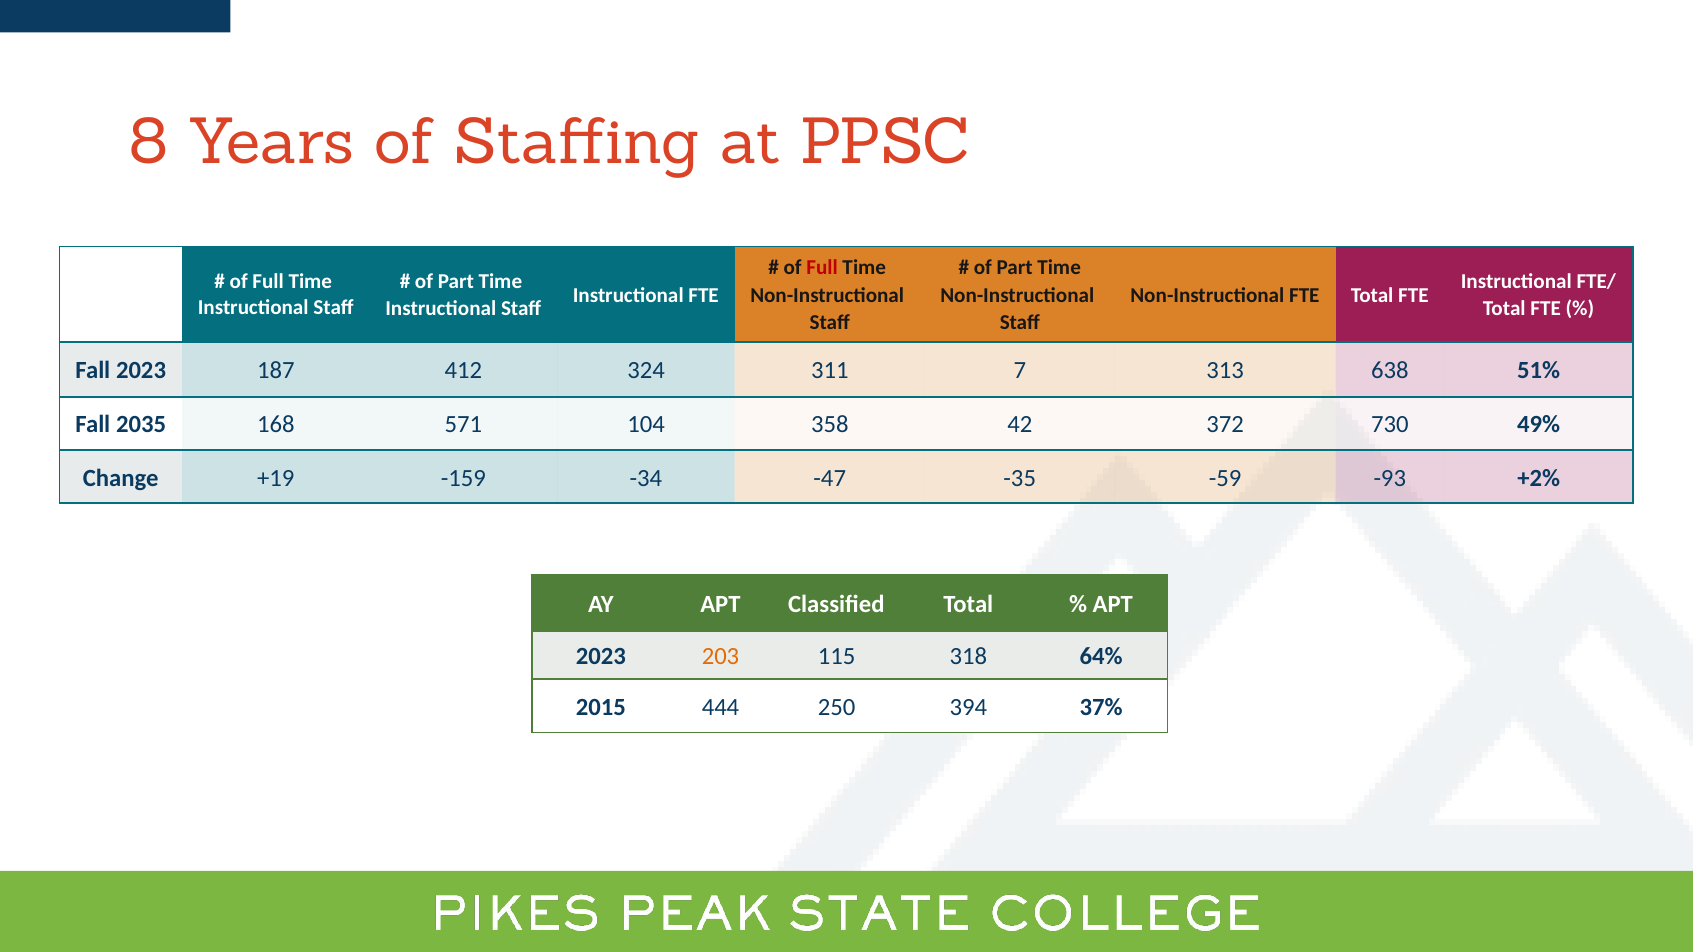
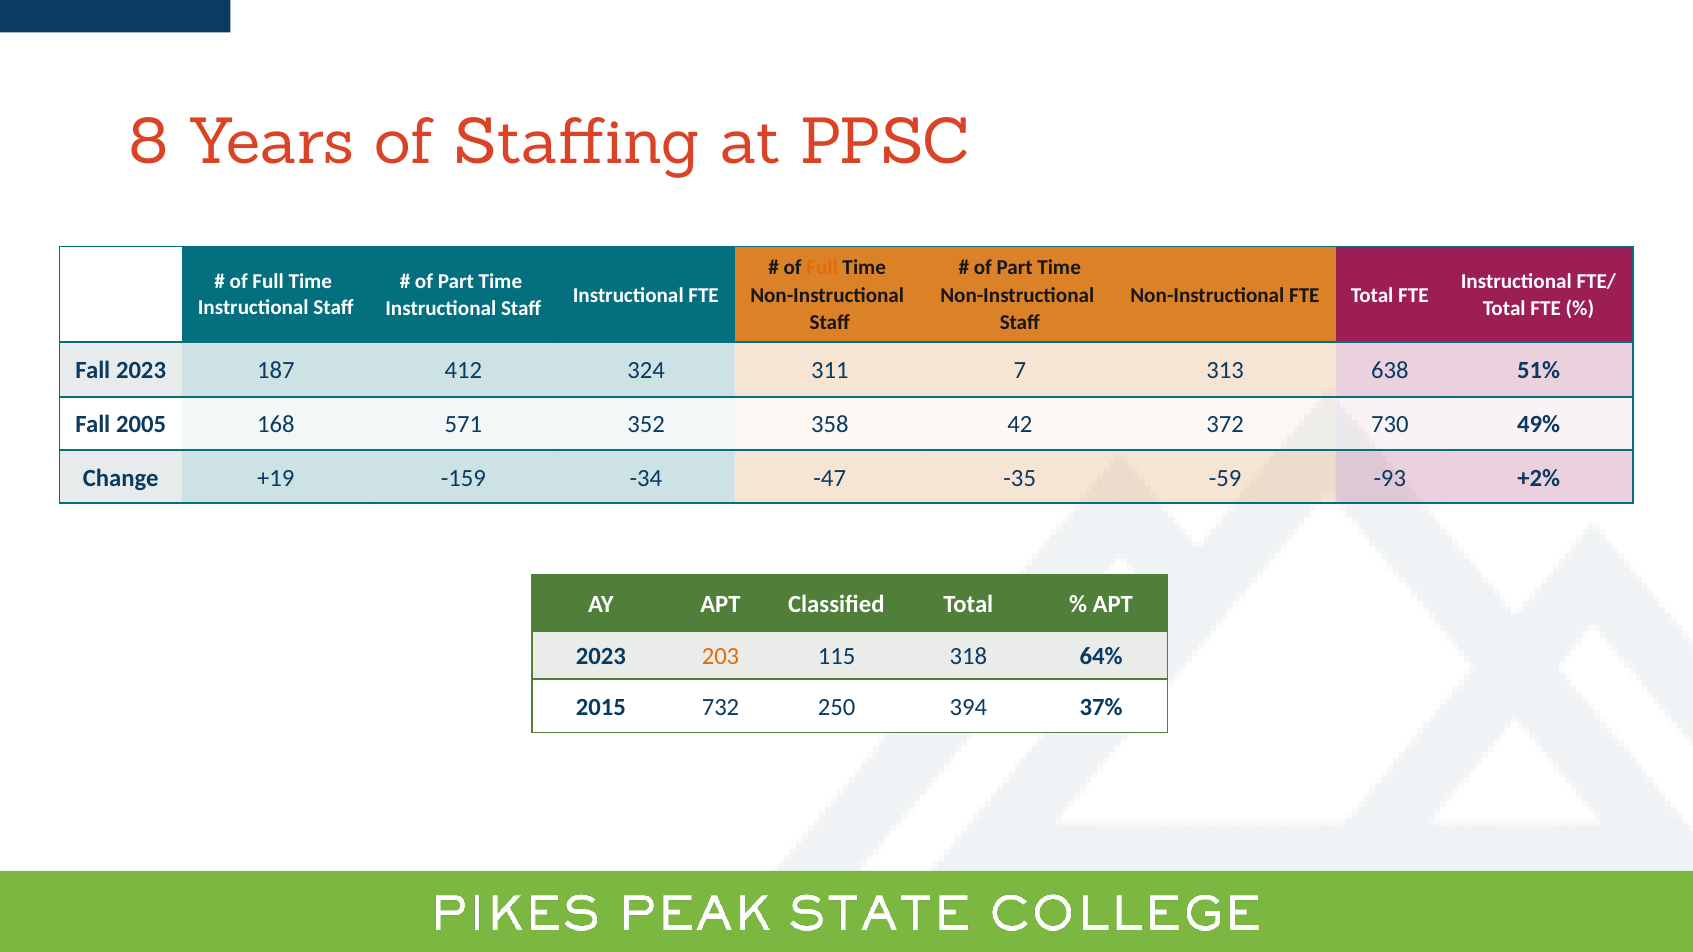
Full colour: red -> orange (822, 268)
2035: 2035 -> 2005 (141, 425)
104: 104 -> 352 (646, 425)
444: 444 -> 732 (720, 707)
